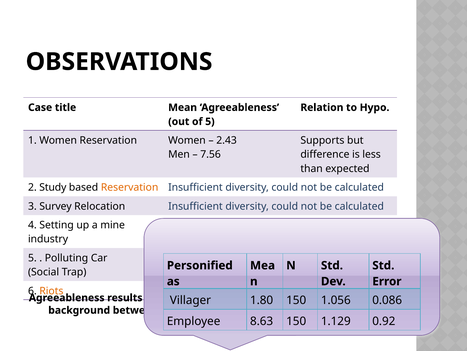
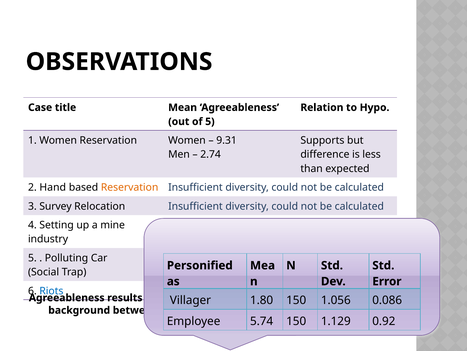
2.43: 2.43 -> 9.31 (227, 140)
7.56: 7.56 -> 2.74 (211, 154)
2 Study: Study -> Hand (53, 187)
Riots colour: orange -> blue (51, 290)
8.63: 8.63 -> 5.74 (262, 321)
